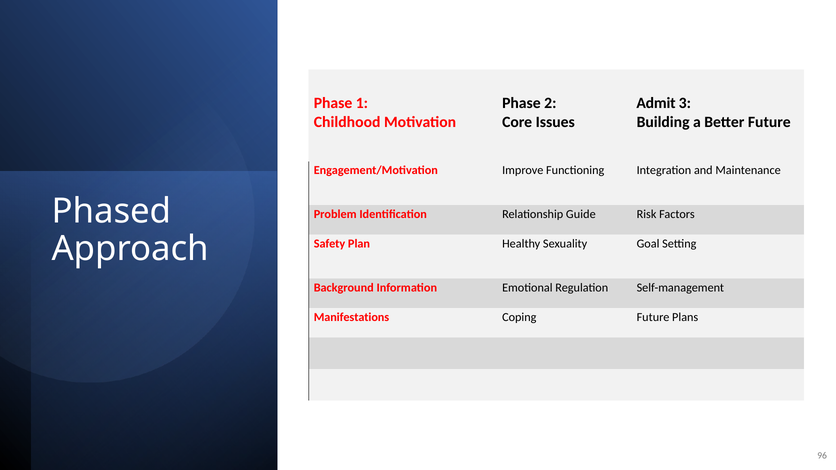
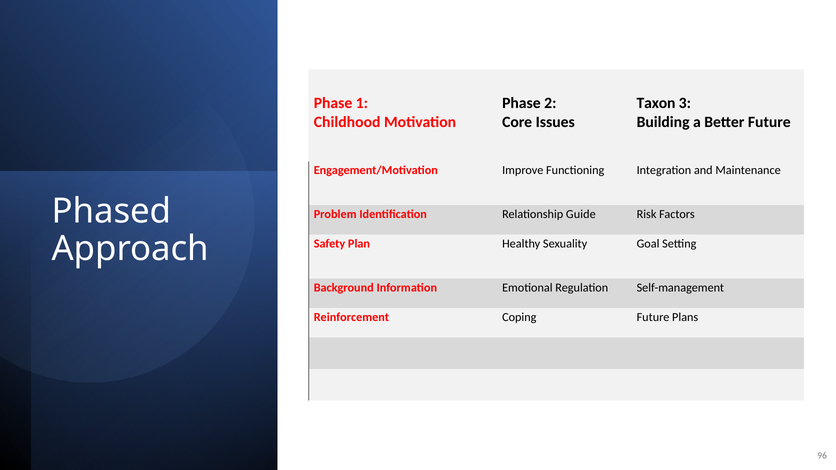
Admit: Admit -> Taxon (656, 103)
Manifestations: Manifestations -> Reinforcement (351, 317)
